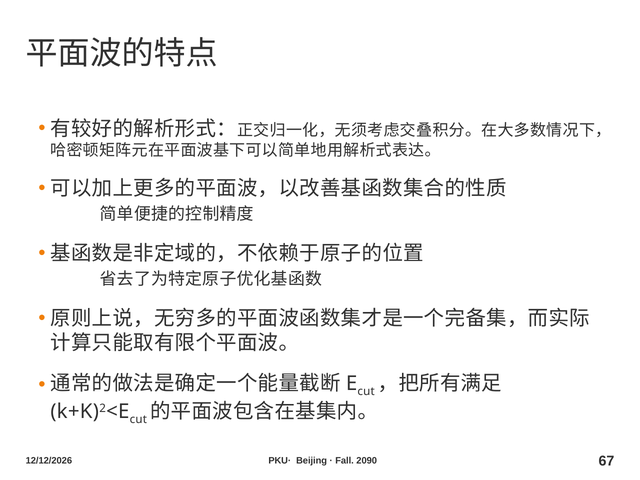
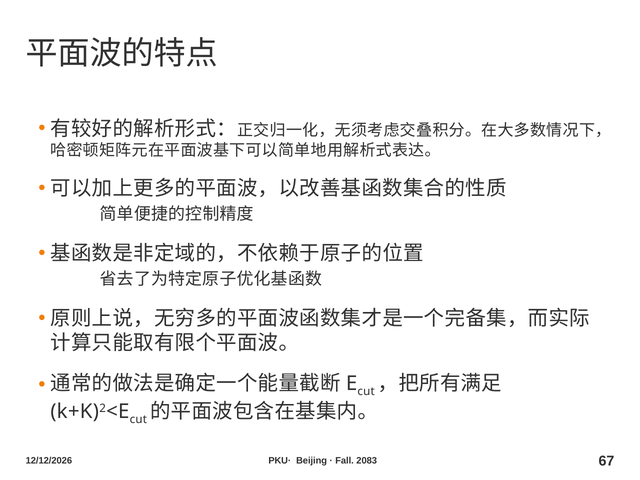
2090: 2090 -> 2083 (367, 461)
